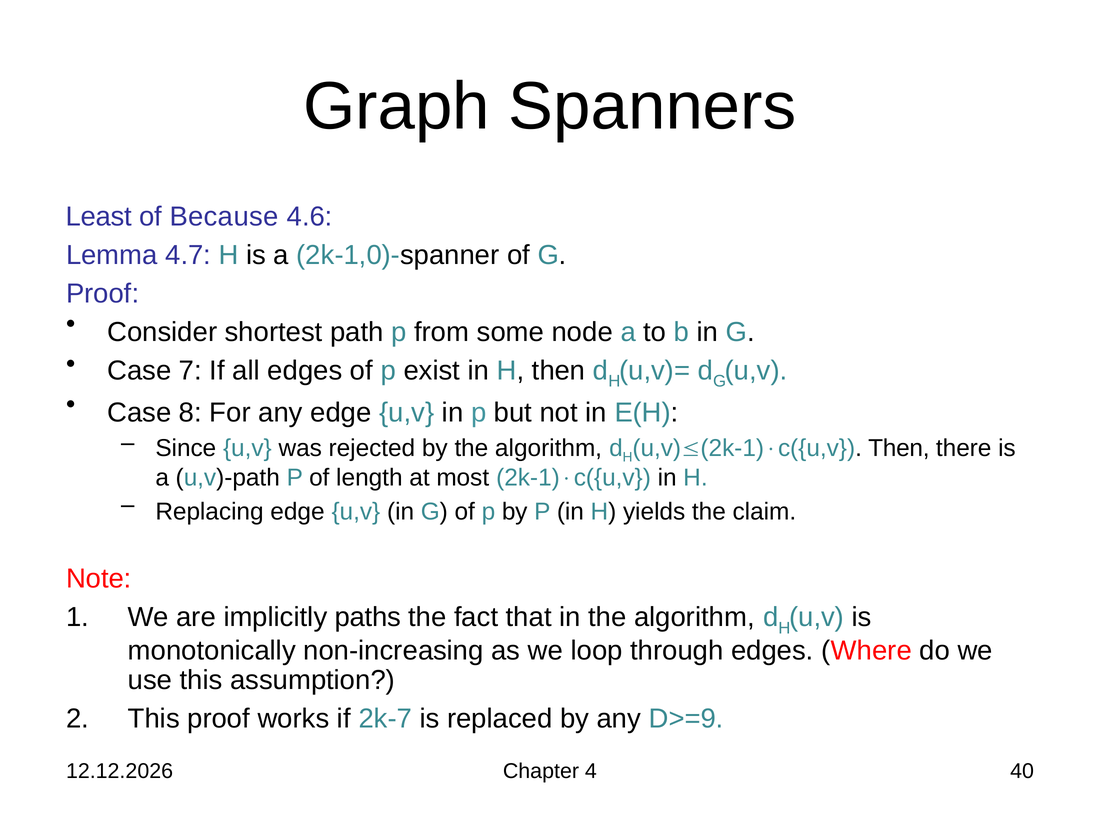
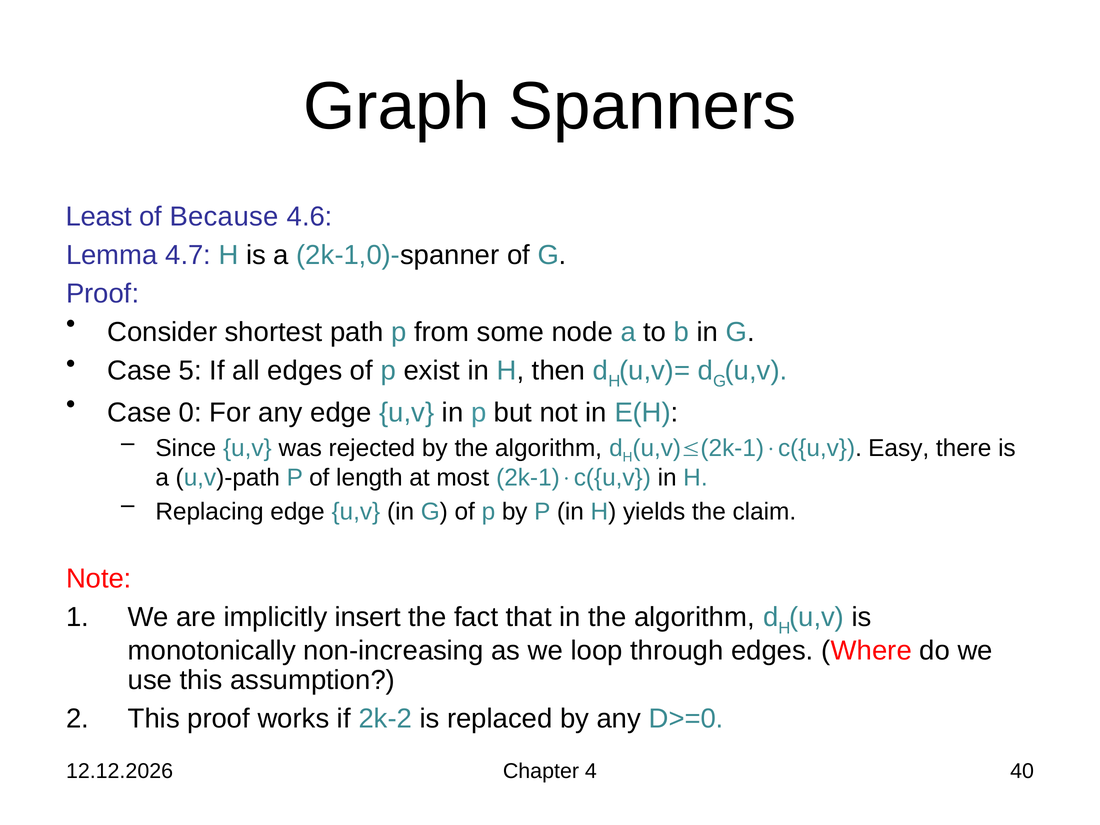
7: 7 -> 5 (190, 370)
8: 8 -> 0 (190, 413)
Then: Then -> Easy (899, 448)
paths: paths -> insert (368, 617)
2k-7: 2k-7 -> 2k-2 (385, 719)
D>=9: D>=9 -> D>=0 (686, 719)
